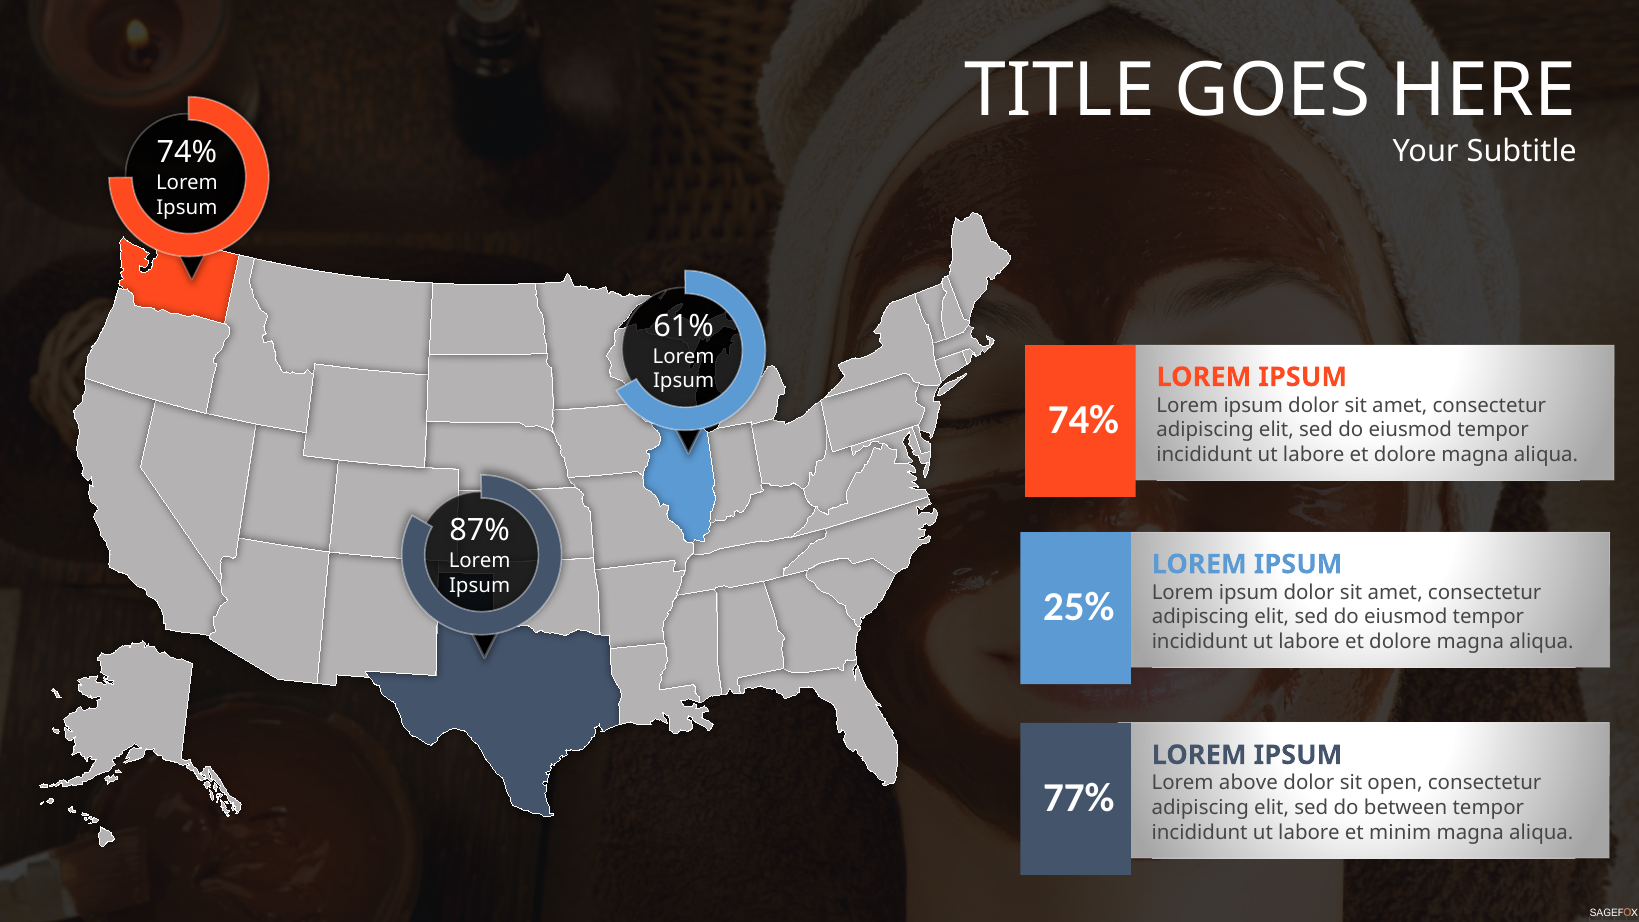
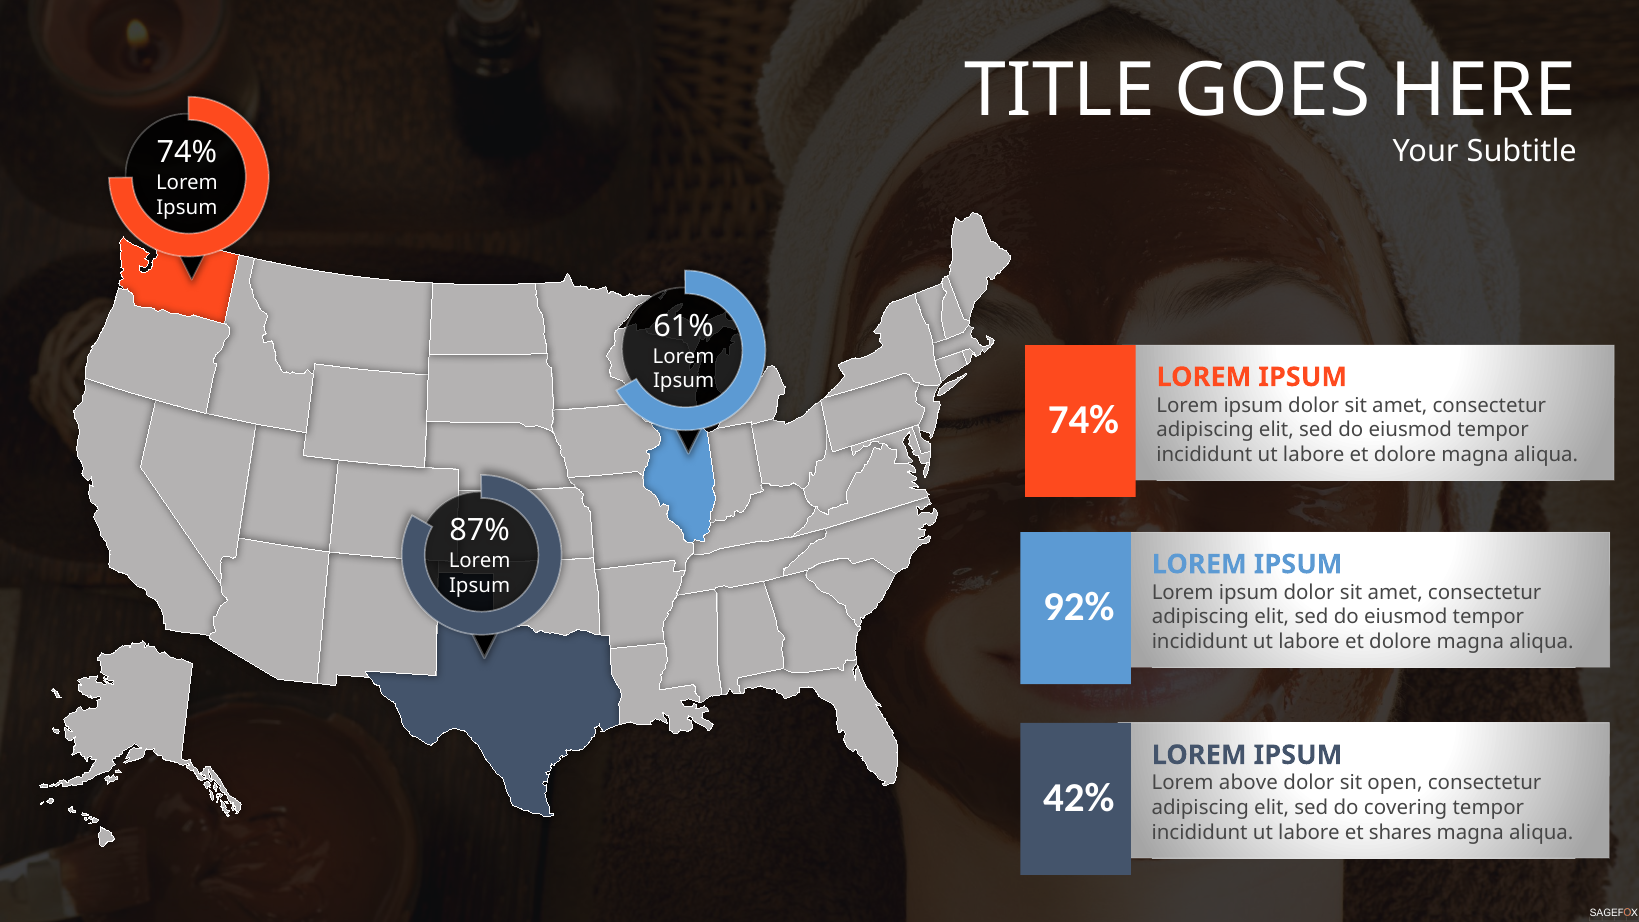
25%: 25% -> 92% (1079, 607)
77%: 77% -> 42% (1079, 798)
between: between -> covering (1406, 808)
minim: minim -> shares (1400, 832)
